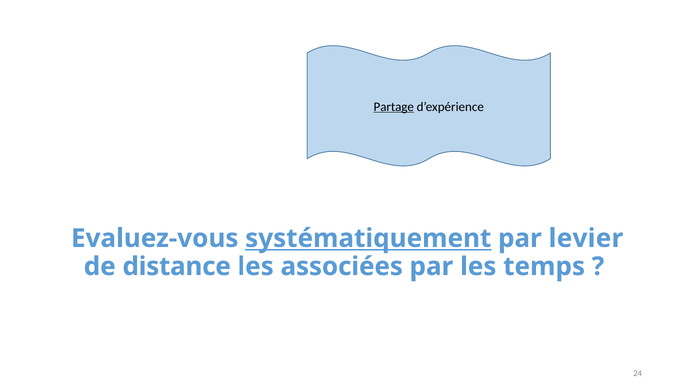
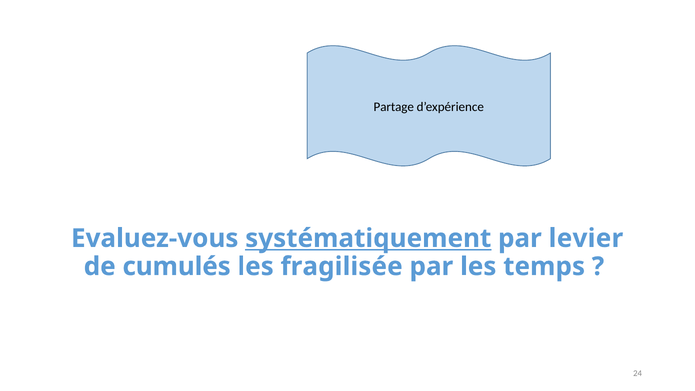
Partage underline: present -> none (394, 107)
distance: distance -> cumulés (177, 266)
associées: associées -> fragilisée (342, 266)
